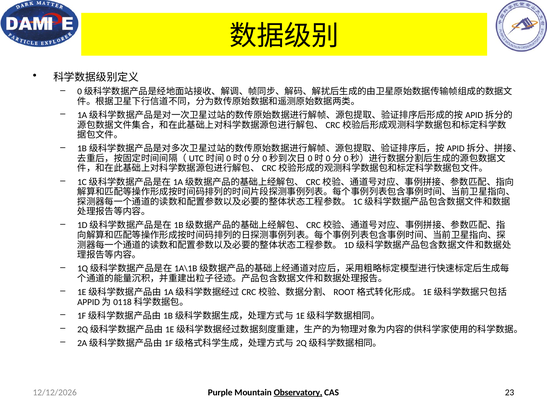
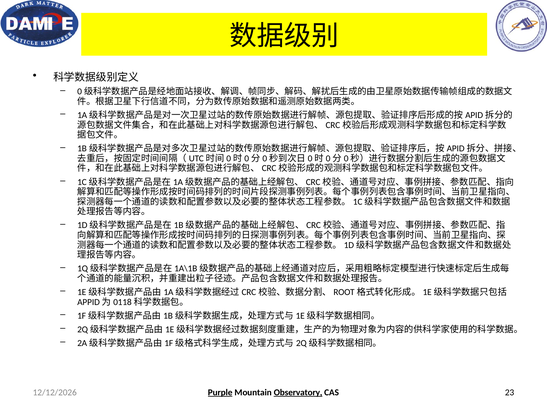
Purple underline: none -> present (220, 392)
